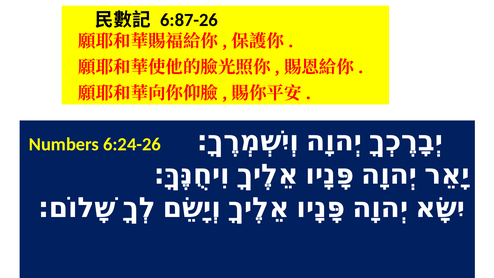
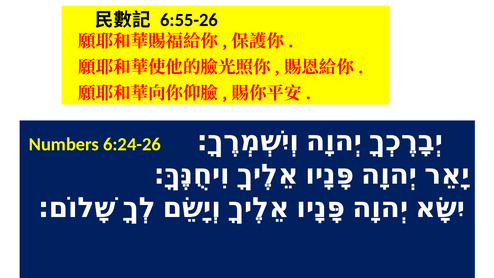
6:87-26: 6:87-26 -> 6:55-26 (189, 20)
